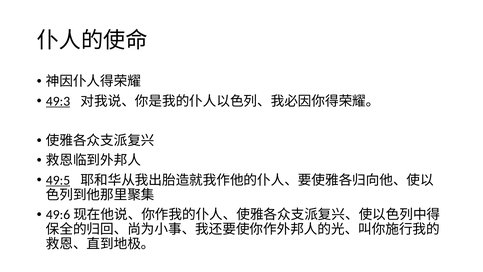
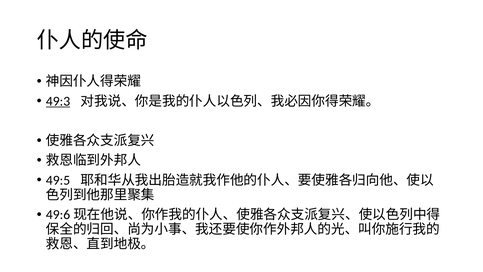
49:5 underline: present -> none (58, 180)
